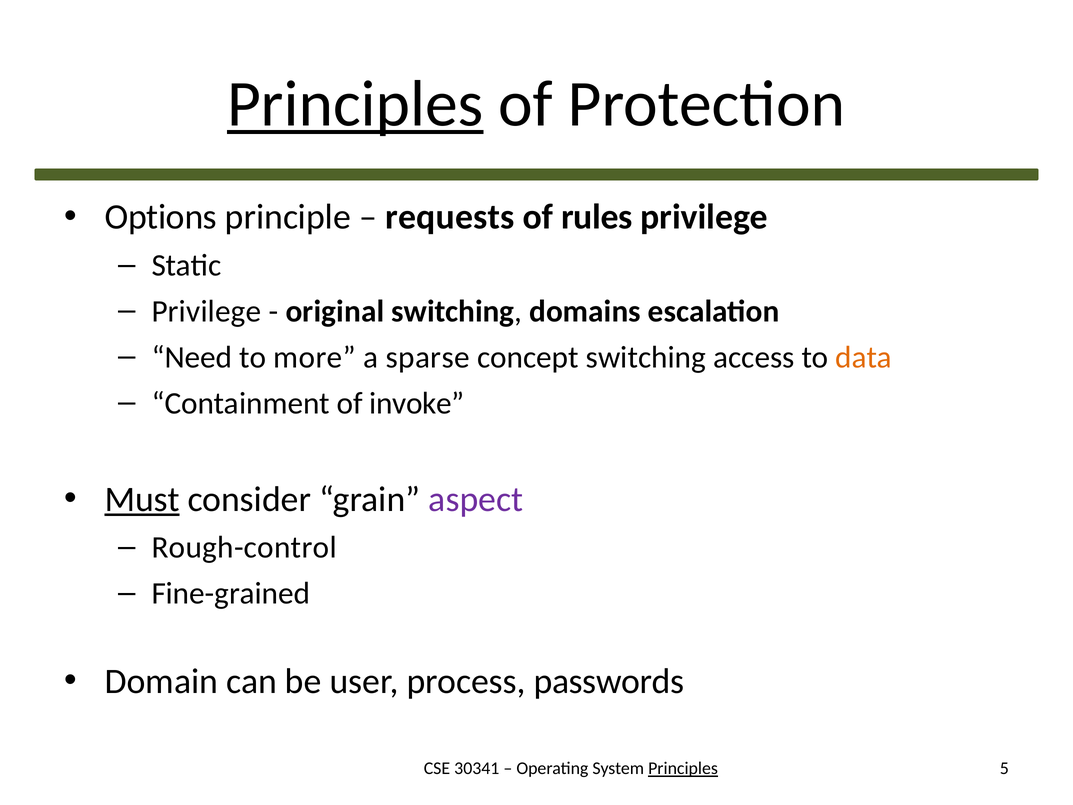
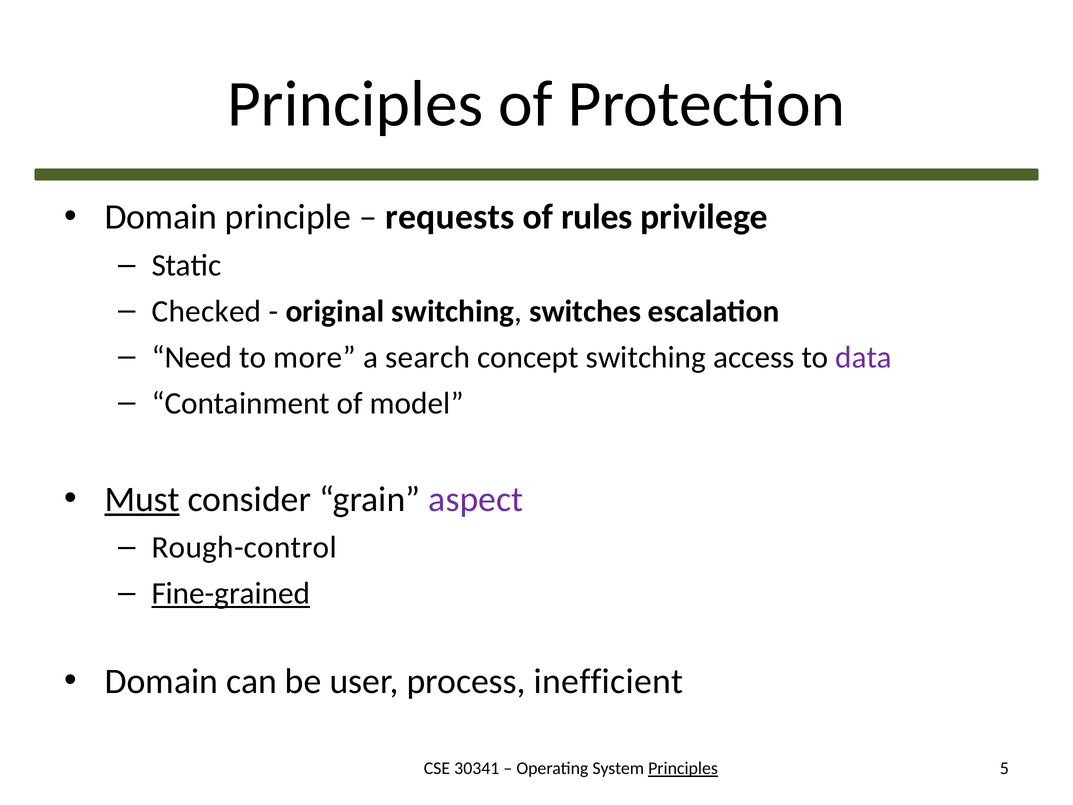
Principles underline: present -> none (355, 104)
Options: Options -> Domain (161, 217)
Privilege: Privilege -> Checked (206, 311)
domains: domains -> switches (585, 311)
sparse: sparse -> search (428, 357)
data colour: orange -> purple (864, 357)
invoke: invoke -> model (417, 403)
Fine-grained underline: none -> present (231, 593)
passwords: passwords -> inefficient (609, 681)
